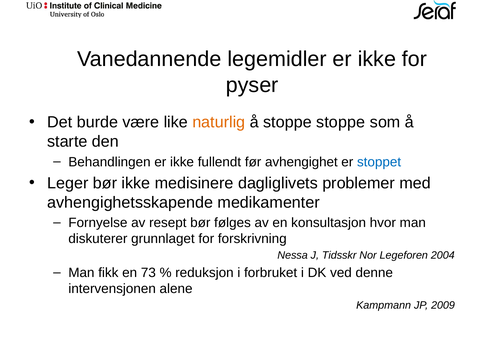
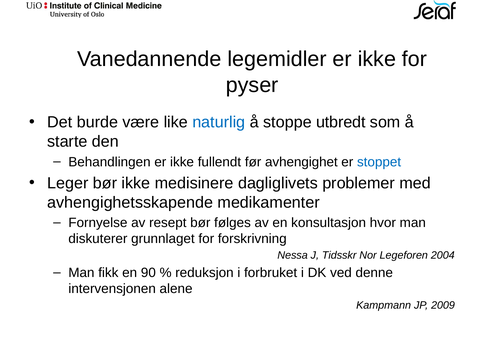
naturlig colour: orange -> blue (219, 122)
stoppe stoppe: stoppe -> utbredt (341, 122)
73: 73 -> 90 (148, 273)
